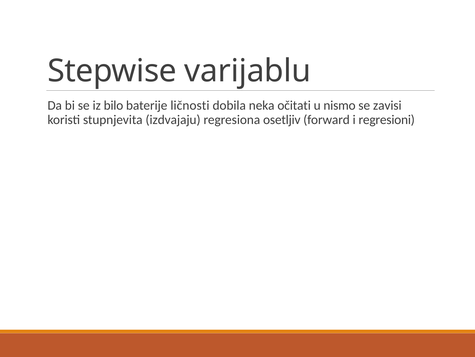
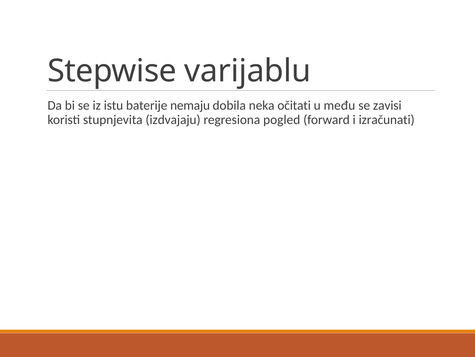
bilo: bilo -> istu (113, 105)
ličnosti: ličnosti -> nemaju (190, 105)
nismo: nismo -> među (339, 105)
osetljiv: osetljiv -> pogled (282, 120)
regresioni: regresioni -> izračunati (387, 120)
